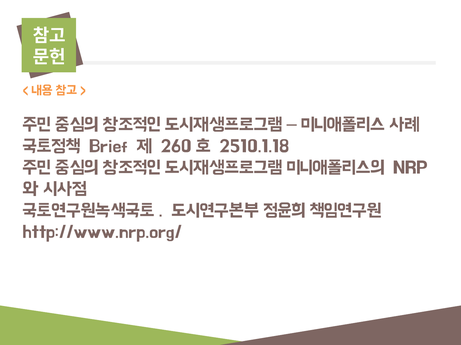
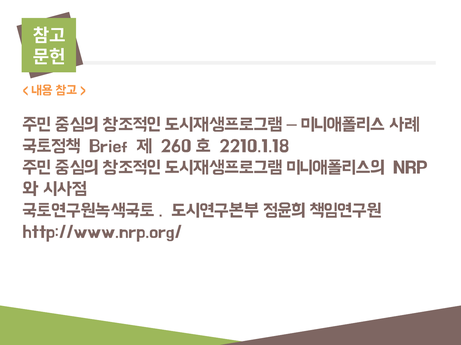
2510.1.18: 2510.1.18 -> 2210.1.18 (255, 146)
